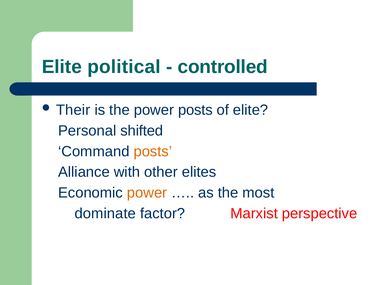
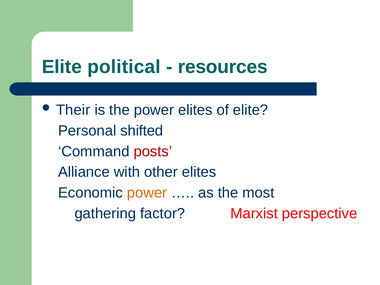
controlled: controlled -> resources (223, 67)
power posts: posts -> elites (195, 110)
posts colour: orange -> red (153, 151)
dominate: dominate -> gathering (105, 214)
